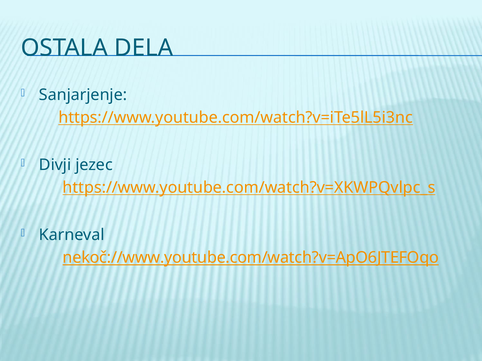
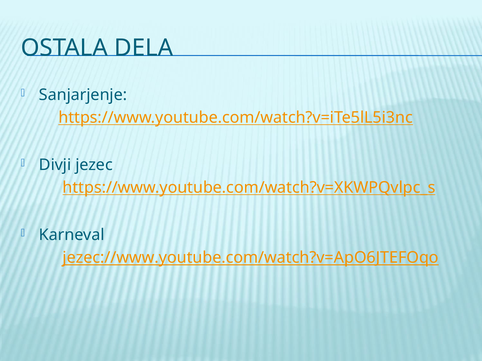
nekoč://www.youtube.com/watch?v=ApO6JTEFOqo: nekoč://www.youtube.com/watch?v=ApO6JTEFOqo -> jezec://www.youtube.com/watch?v=ApO6JTEFOqo (251, 258)
